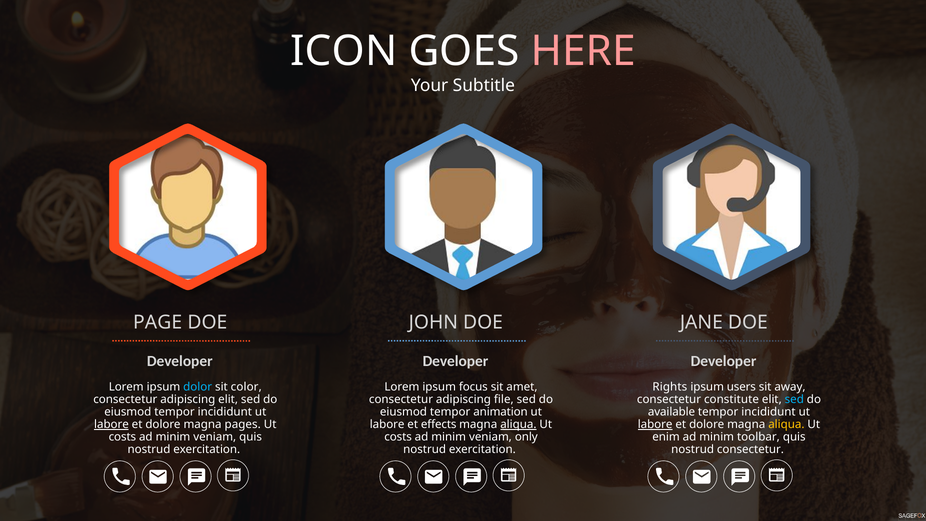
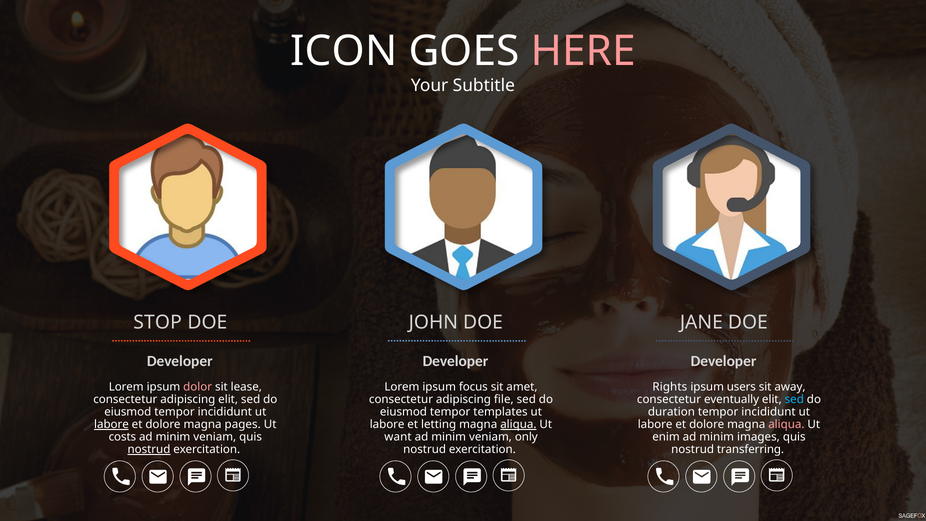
PAGE: PAGE -> STOP (158, 322)
dolor colour: light blue -> pink (198, 387)
color: color -> lease (246, 387)
constitute: constitute -> eventually (732, 399)
animation: animation -> templates (500, 412)
available: available -> duration (671, 412)
effects: effects -> letting (439, 424)
labore underline: present -> none (655, 424)
aliqua colour: yellow -> pink (786, 424)
costs: costs -> want (398, 437)
toolbar: toolbar -> images (758, 437)
nostrud underline: none -> present (149, 449)
nostrud consectetur: consectetur -> transferring (750, 449)
